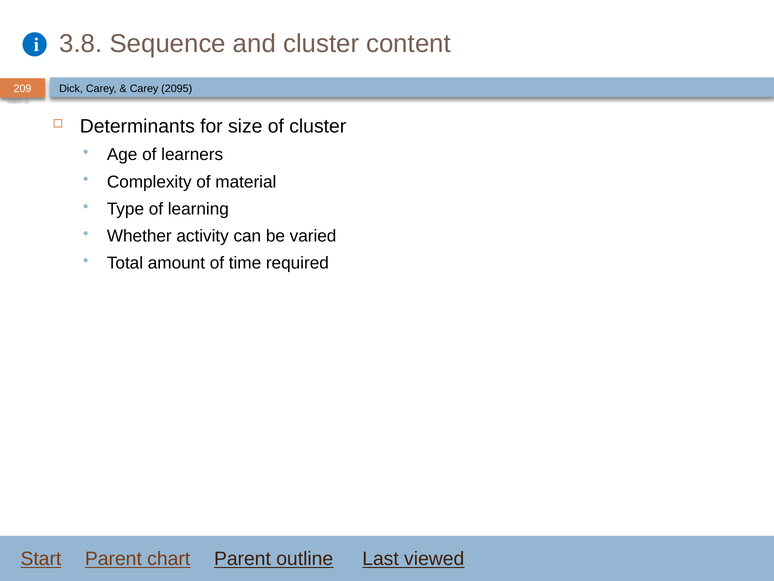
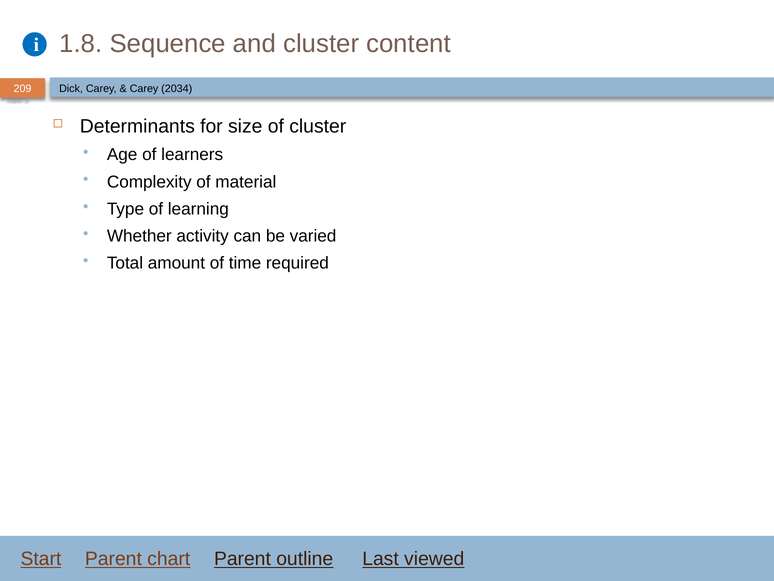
3.8: 3.8 -> 1.8 (81, 44)
2095: 2095 -> 2034 (177, 89)
